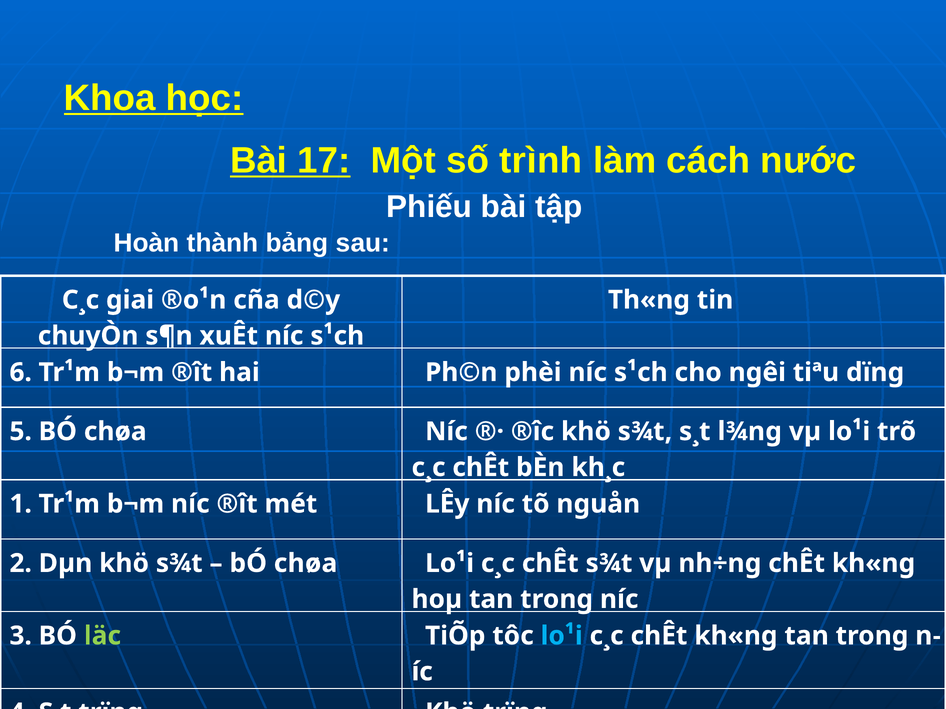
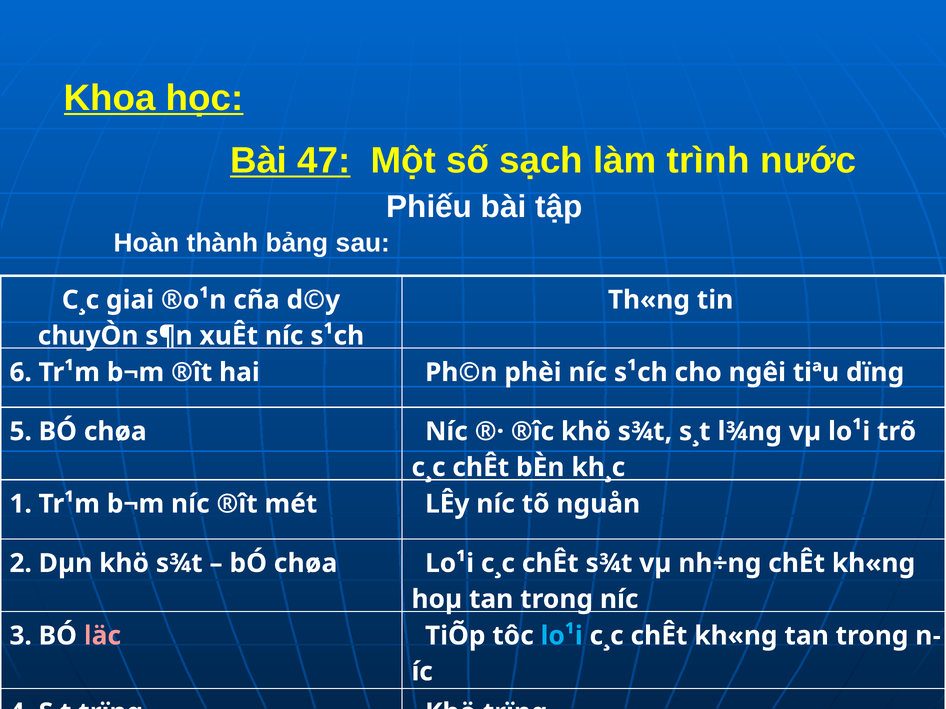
17: 17 -> 47 (324, 161)
trình: trình -> sạch (541, 161)
cách: cách -> trình (708, 161)
läc colour: light green -> pink (102, 636)
